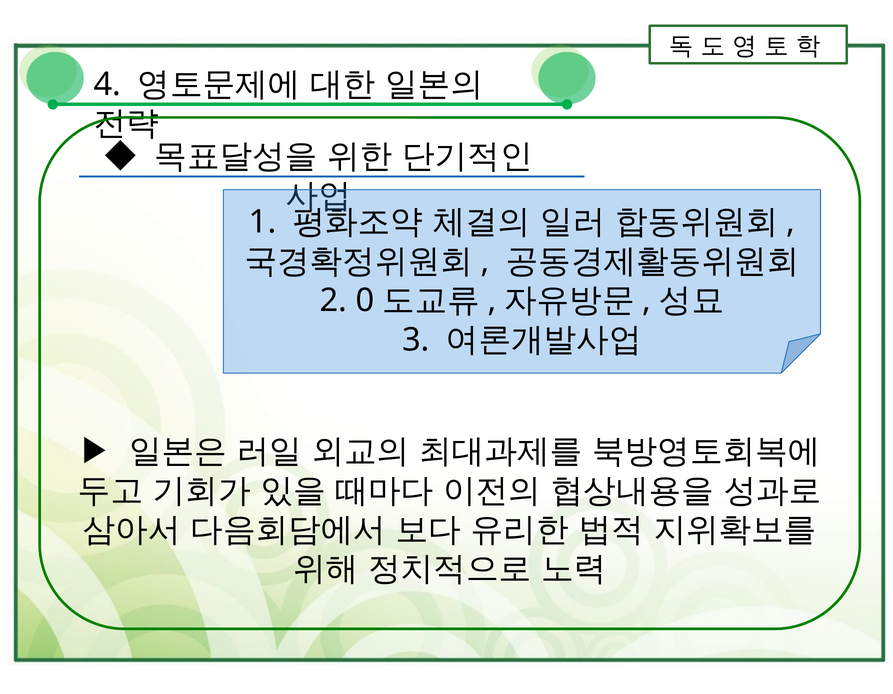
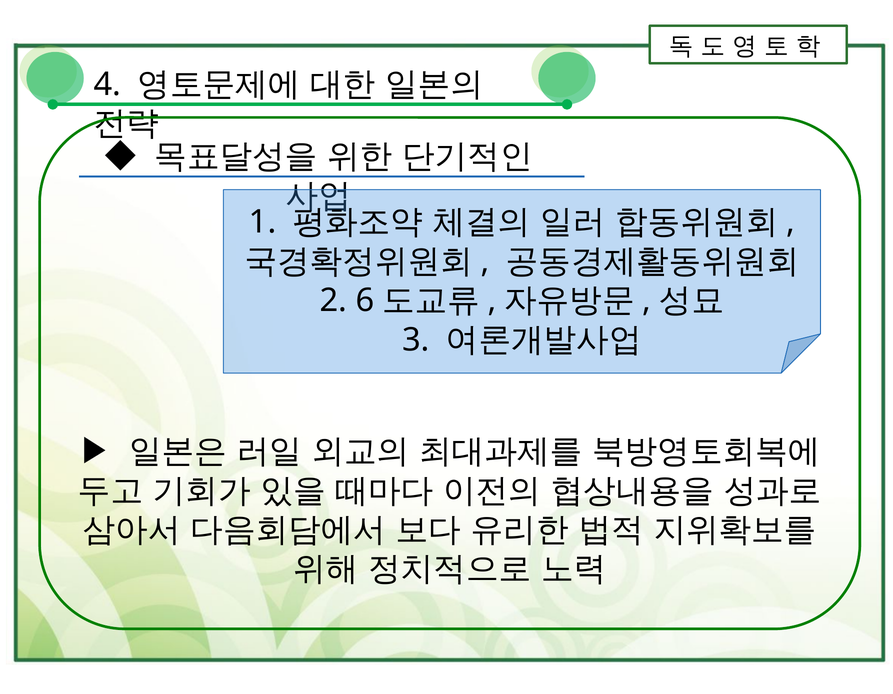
0: 0 -> 6 (365, 301)
